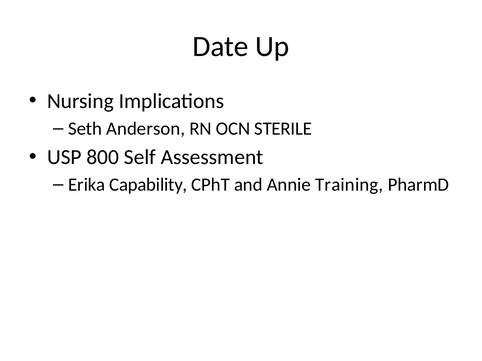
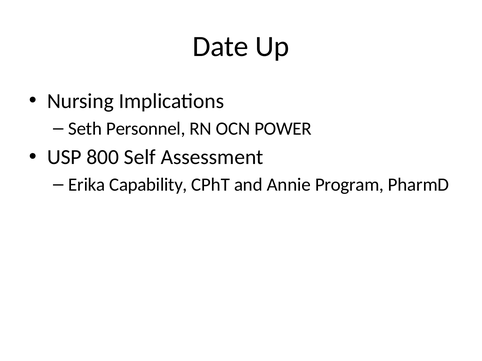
Anderson: Anderson -> Personnel (146, 129)
STERILE: STERILE -> POWER (283, 129)
Training: Training -> Program (349, 185)
